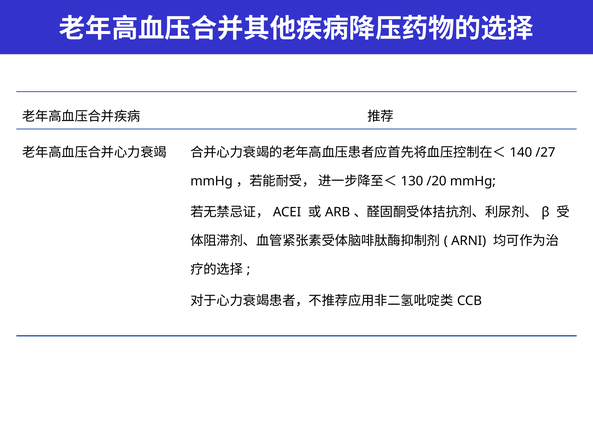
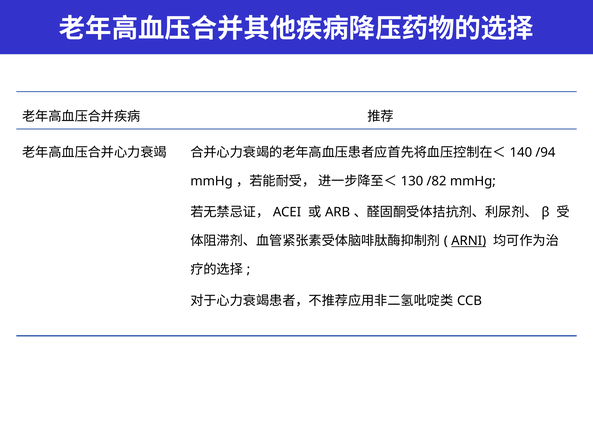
/27: /27 -> /94 (545, 152)
/20: /20 -> /82 (437, 181)
ARNI underline: none -> present (469, 241)
